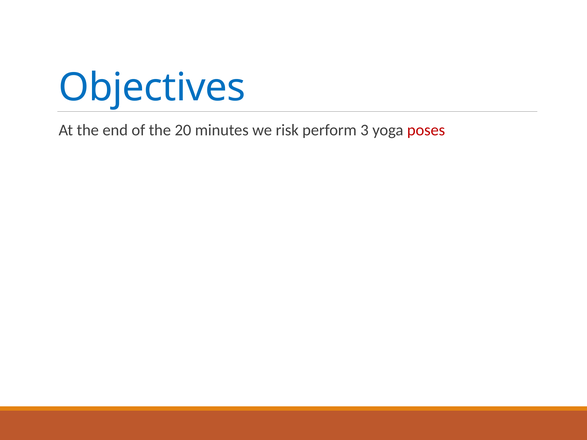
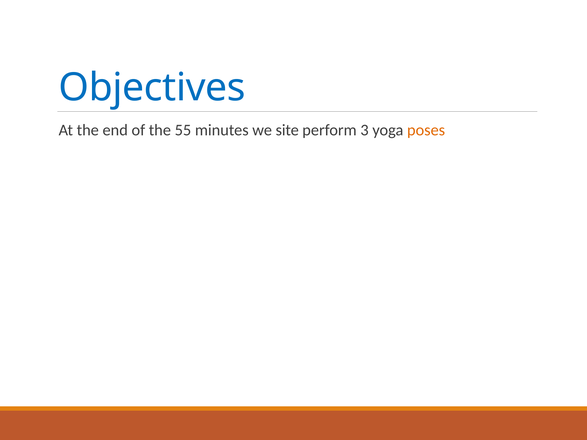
20: 20 -> 55 (183, 130)
risk: risk -> site (287, 130)
poses colour: red -> orange (426, 130)
